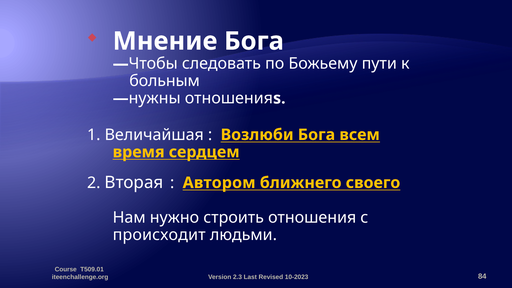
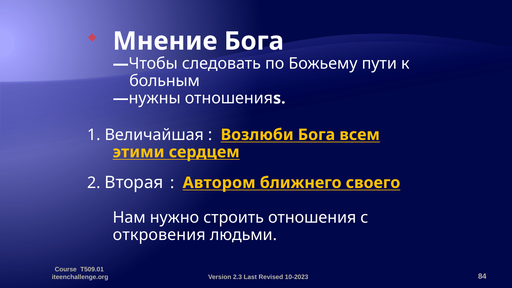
время: время -> этими (139, 152)
происходит: происходит -> откровения (159, 235)
